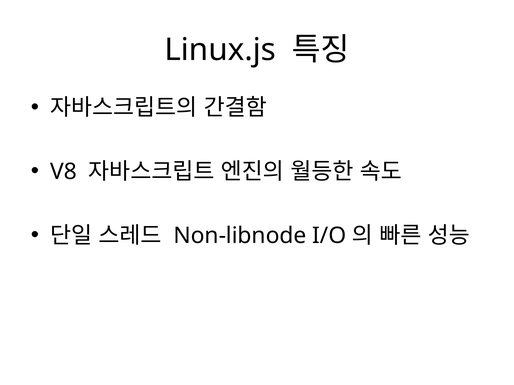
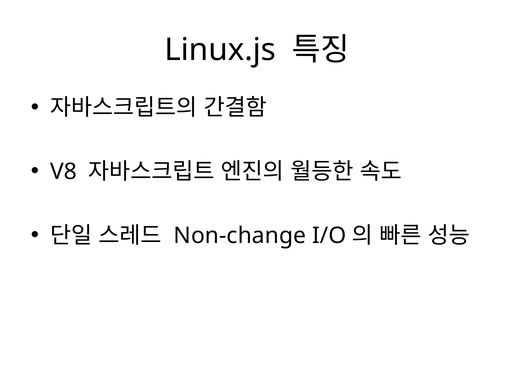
Non-libnode: Non-libnode -> Non-change (240, 236)
